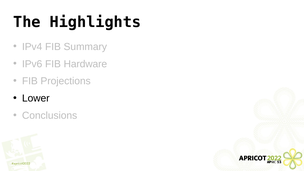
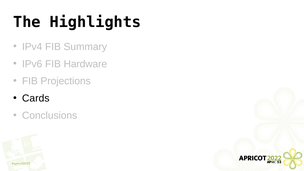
Lower: Lower -> Cards (36, 98)
